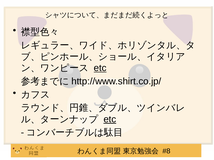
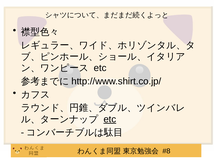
etc underline: present -> none (100, 68)
